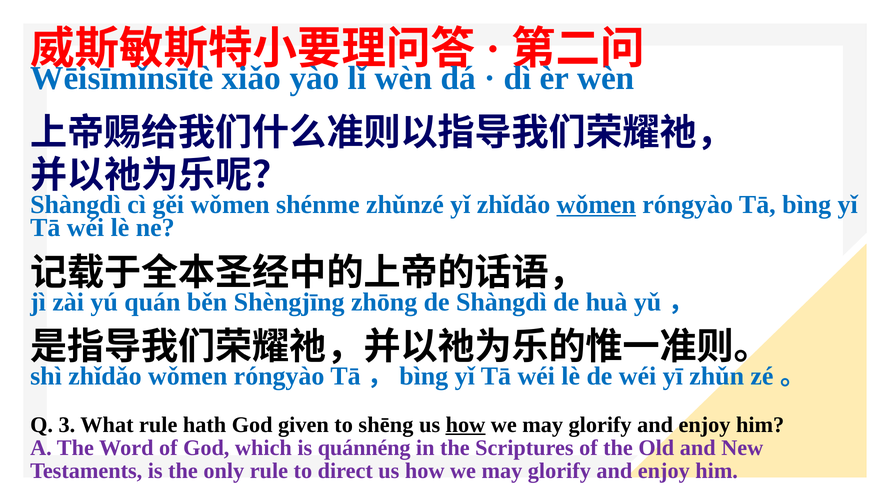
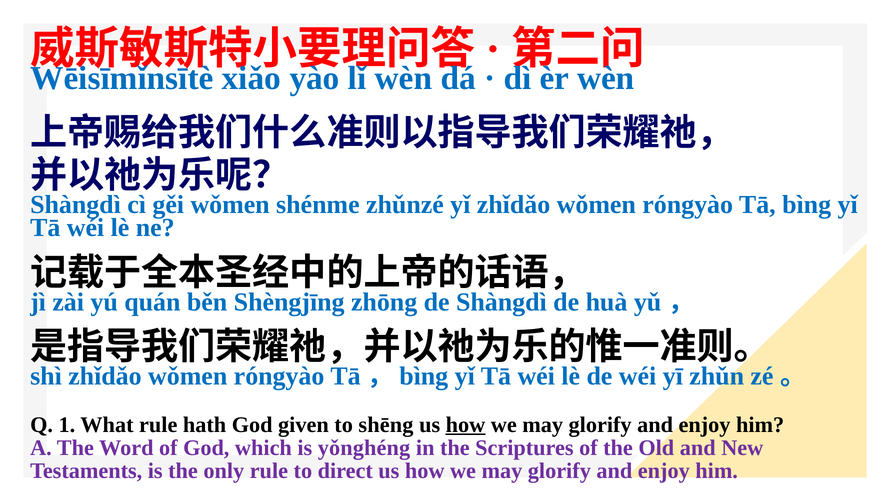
wǒmen underline: present -> none (596, 205)
3: 3 -> 1 (67, 424)
quánnéng: quánnéng -> yǒnghéng (364, 448)
